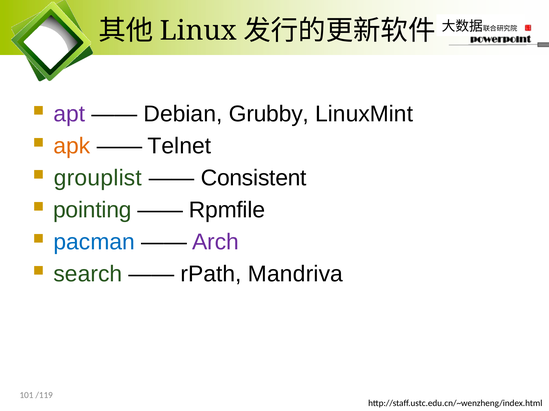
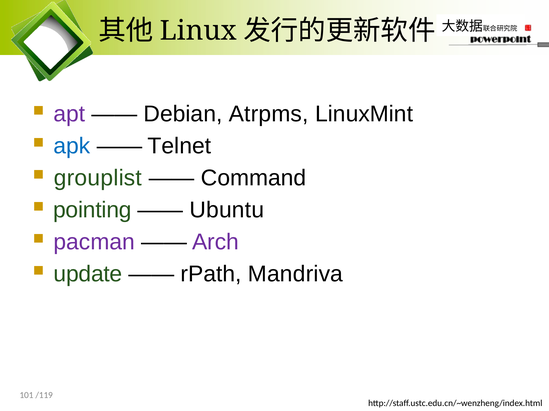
Grubby: Grubby -> Atrpms (269, 114)
apk colour: orange -> blue (72, 146)
Consistent: Consistent -> Command (254, 178)
Rpmfile: Rpmfile -> Ubuntu (227, 210)
pacman colour: blue -> purple (94, 242)
search: search -> update (88, 274)
